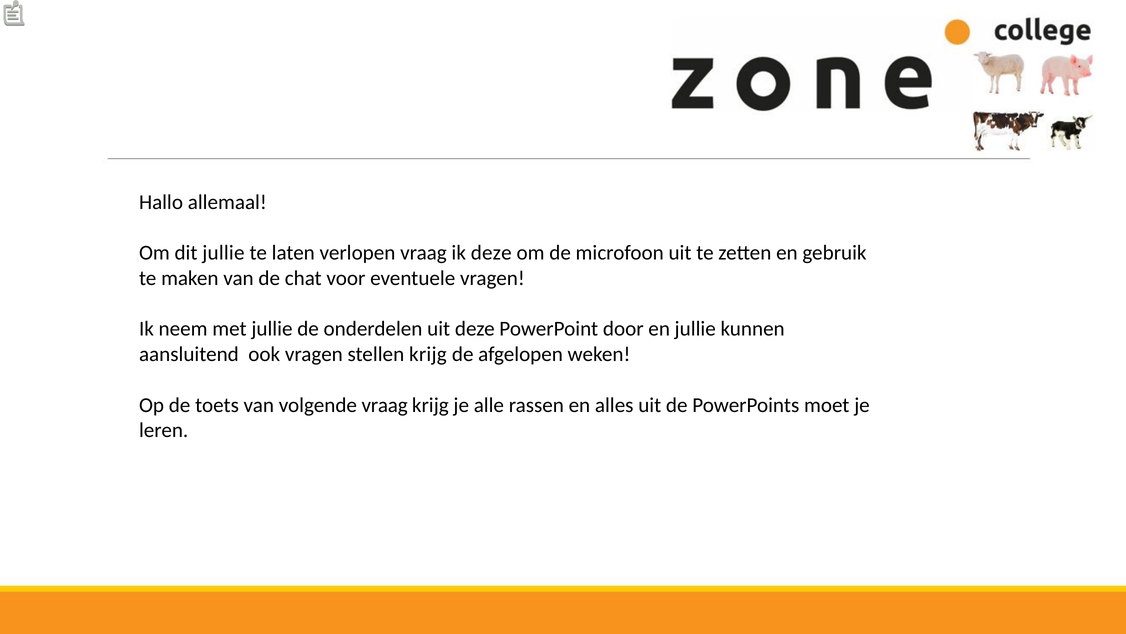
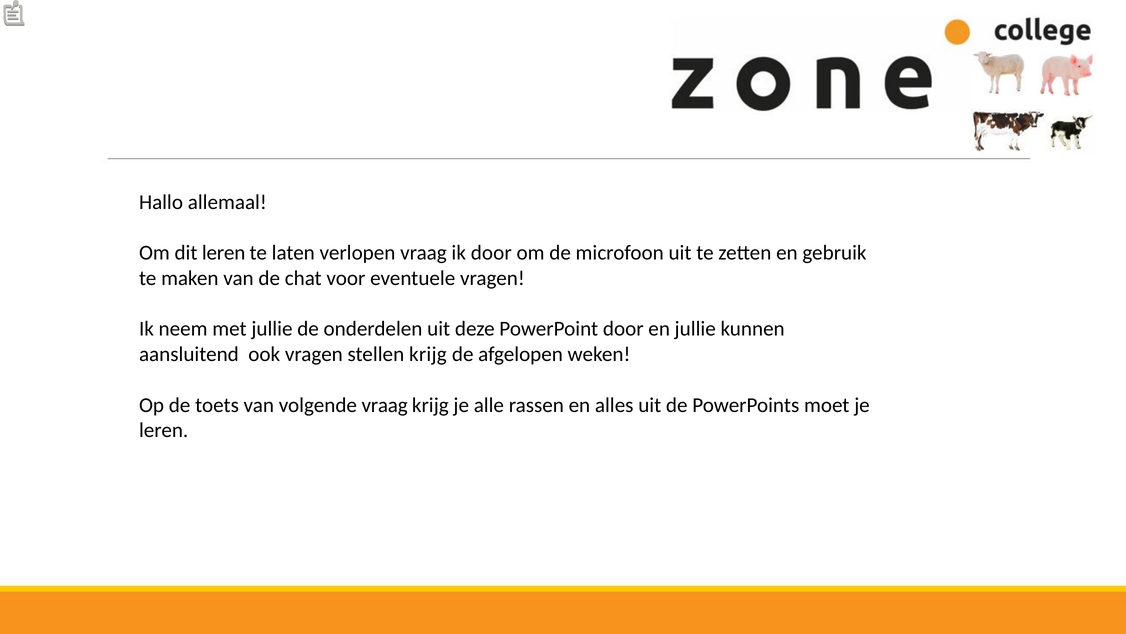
dit jullie: jullie -> leren (224, 253)
ik deze: deze -> door (491, 253)
